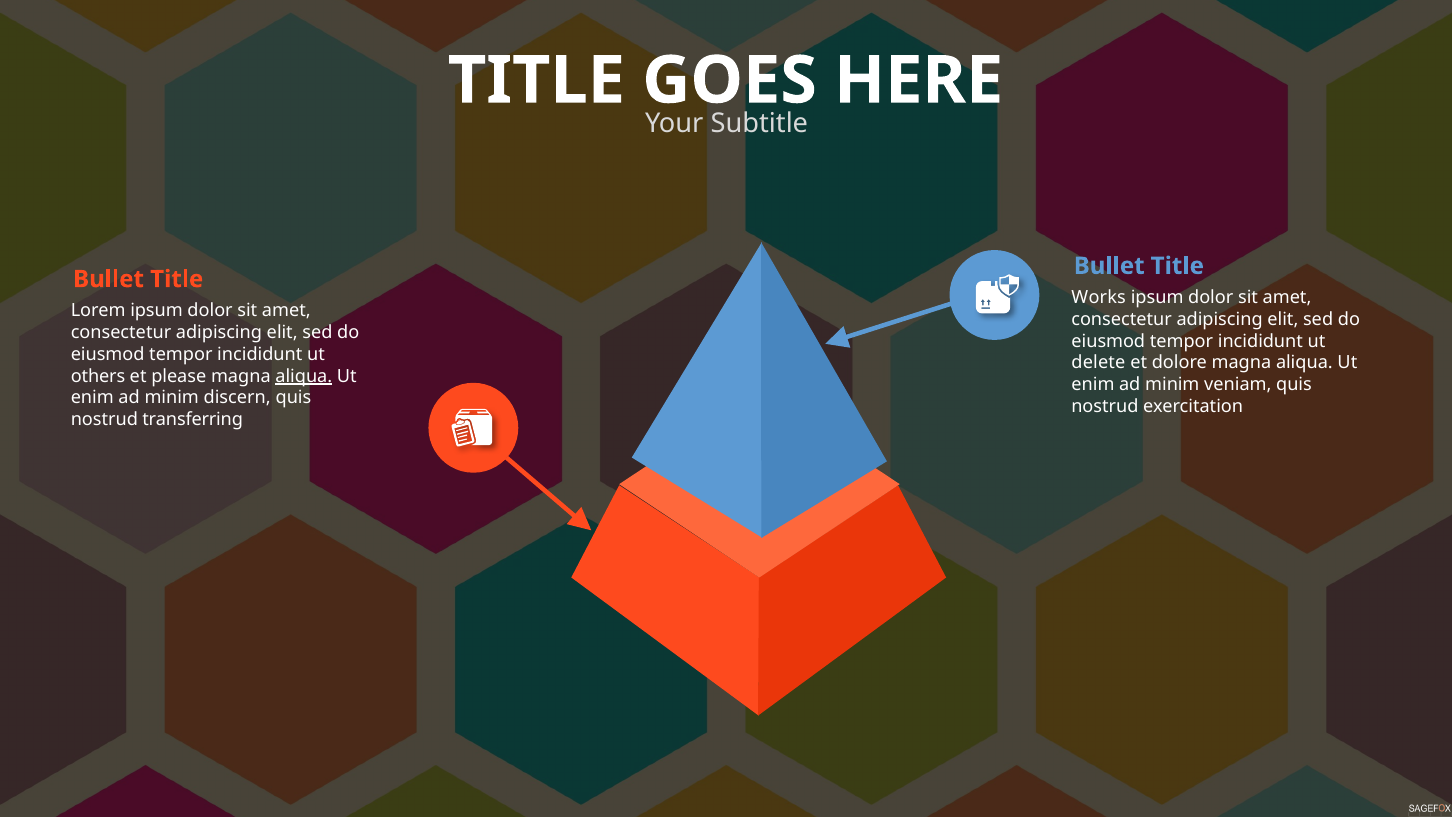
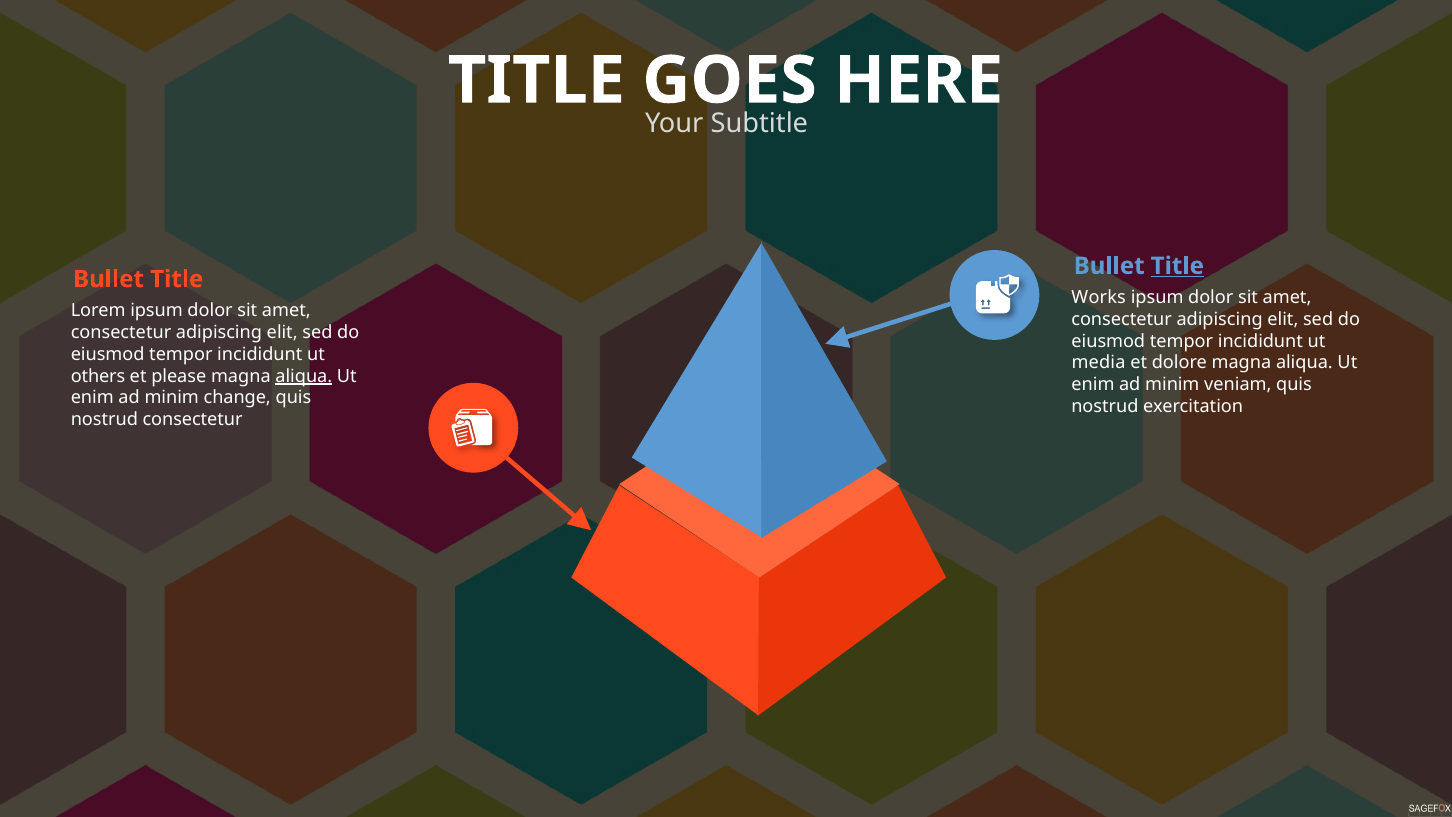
Title underline: none -> present (1177, 266)
delete: delete -> media (1098, 363)
discern: discern -> change (237, 398)
nostrud transferring: transferring -> consectetur (193, 420)
